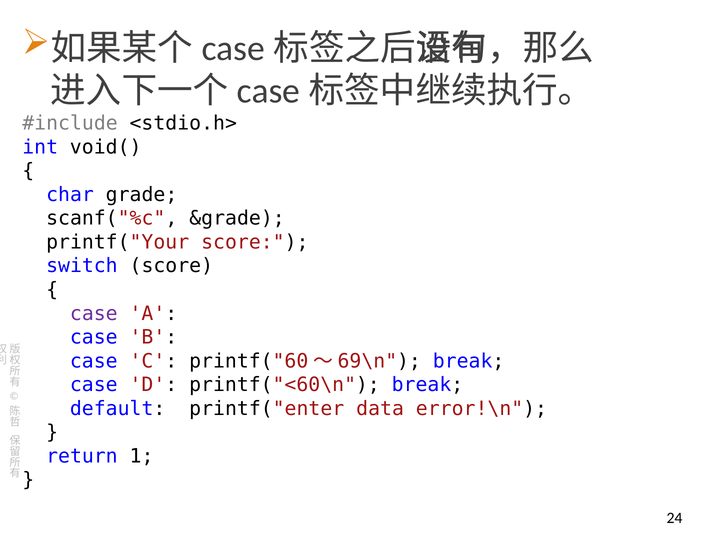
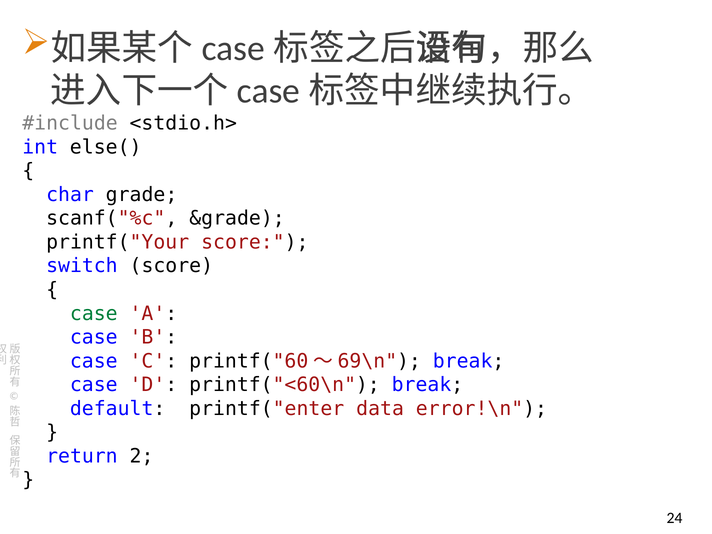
void(: void( -> else( (106, 147)
case colour: purple -> green (94, 314)
1: 1 -> 2 (142, 456)
